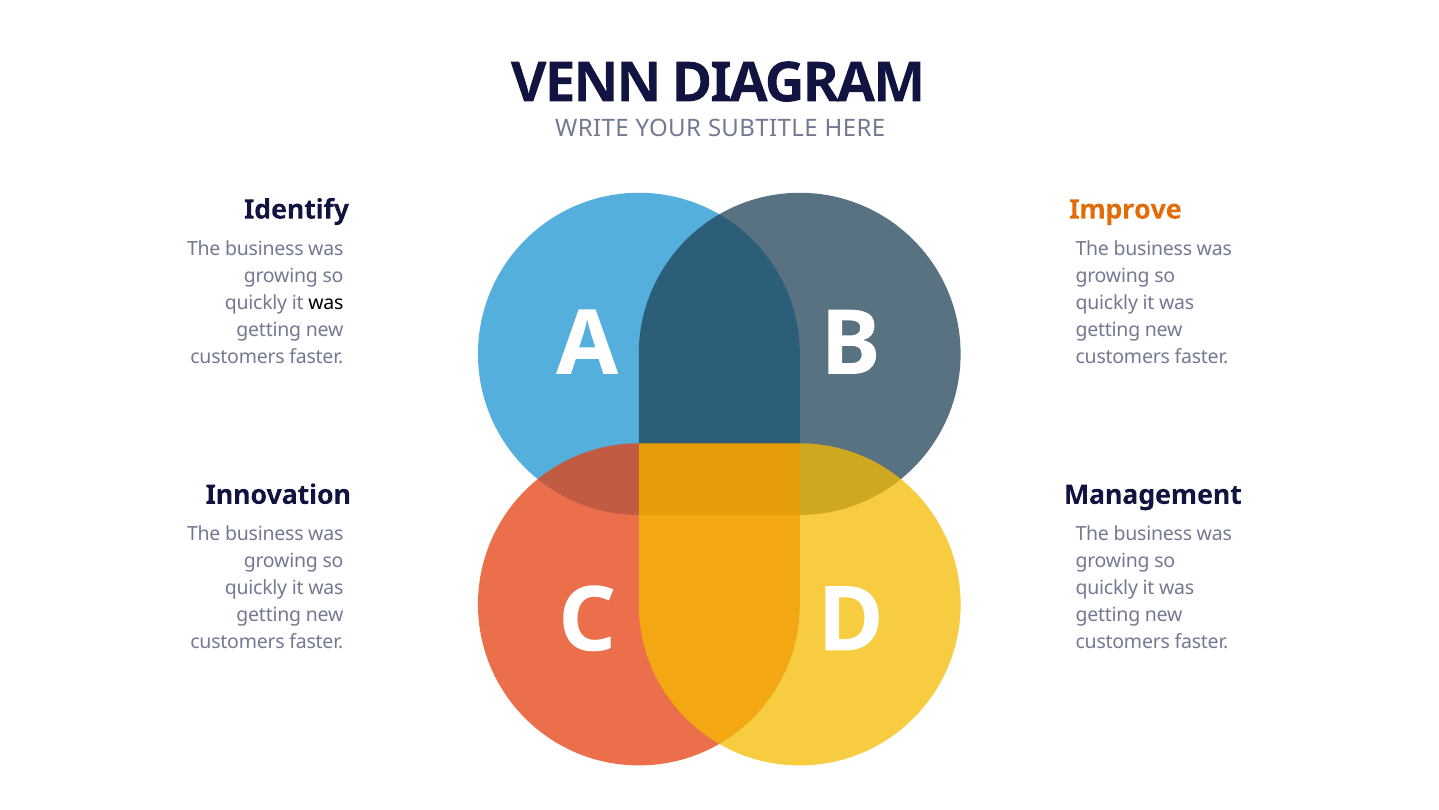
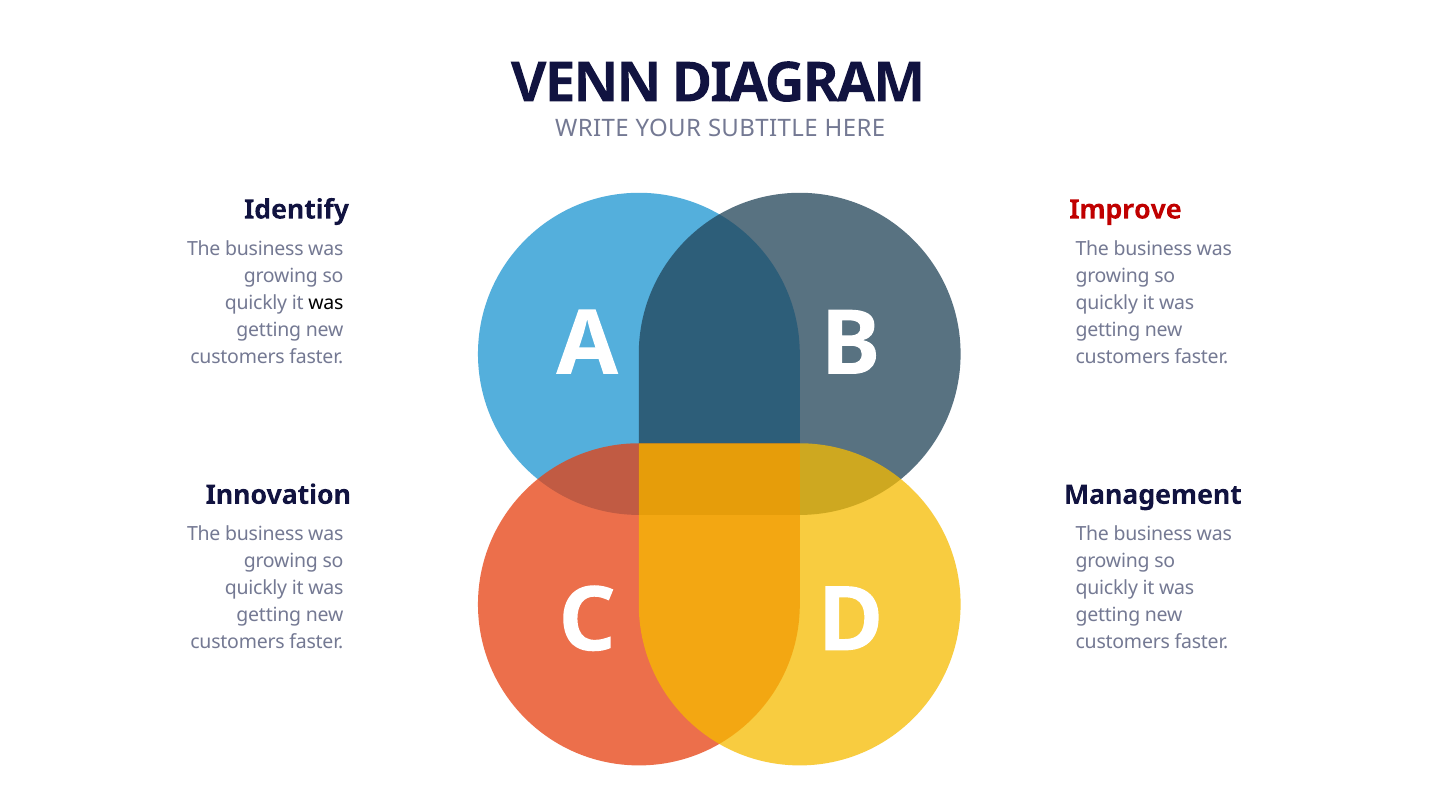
Improve colour: orange -> red (1125, 210)
